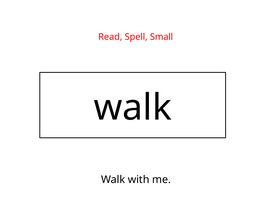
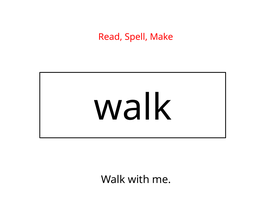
Small: Small -> Make (161, 37)
